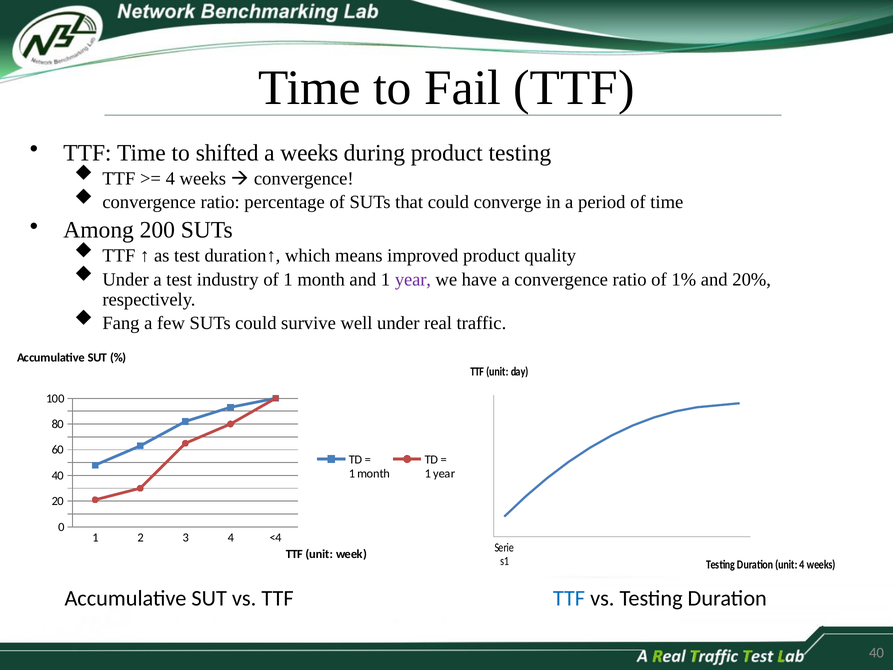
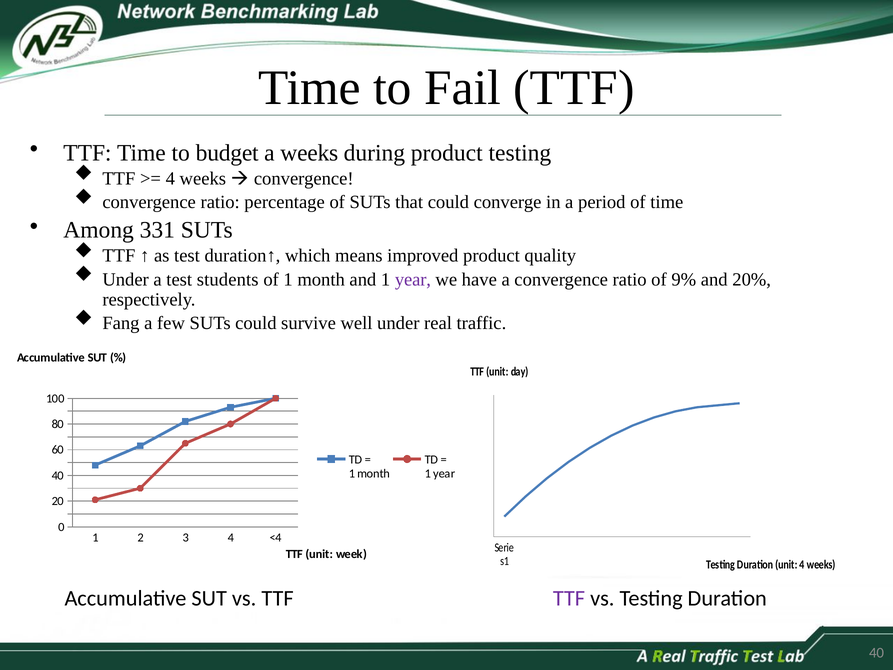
shifted: shifted -> budget (227, 153)
200: 200 -> 331 (157, 230)
industry: industry -> students (228, 279)
1%: 1% -> 9% (684, 279)
TTF colour: blue -> purple (569, 598)
